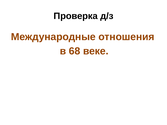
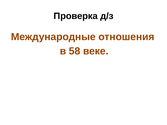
68: 68 -> 58 (75, 51)
